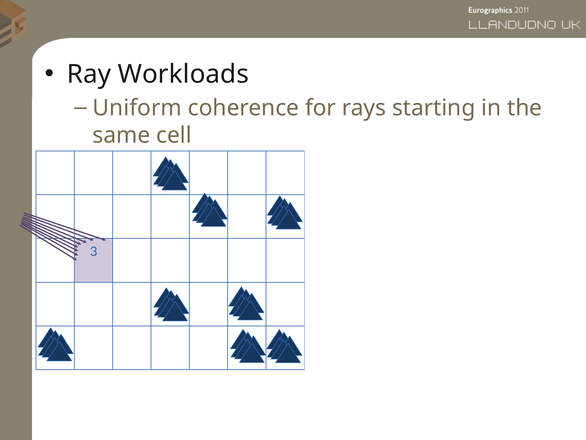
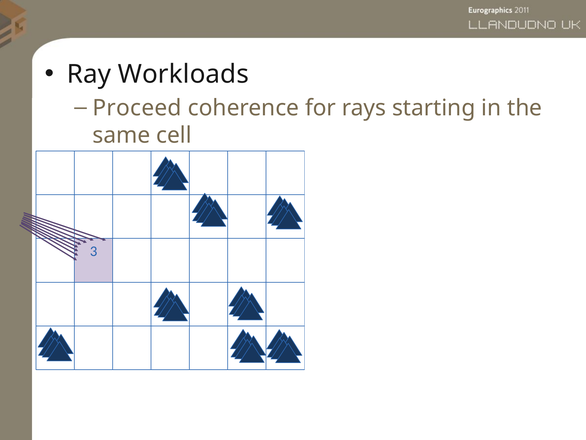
Uniform: Uniform -> Proceed (137, 108)
